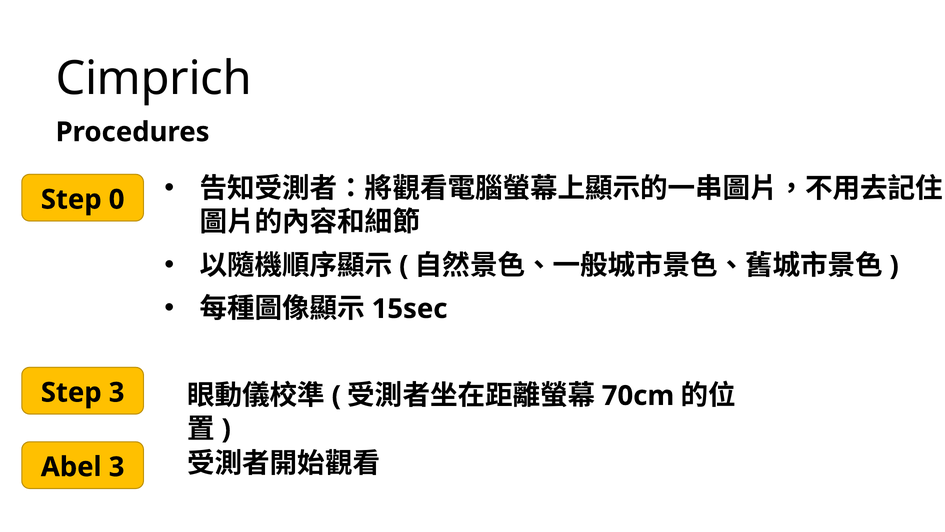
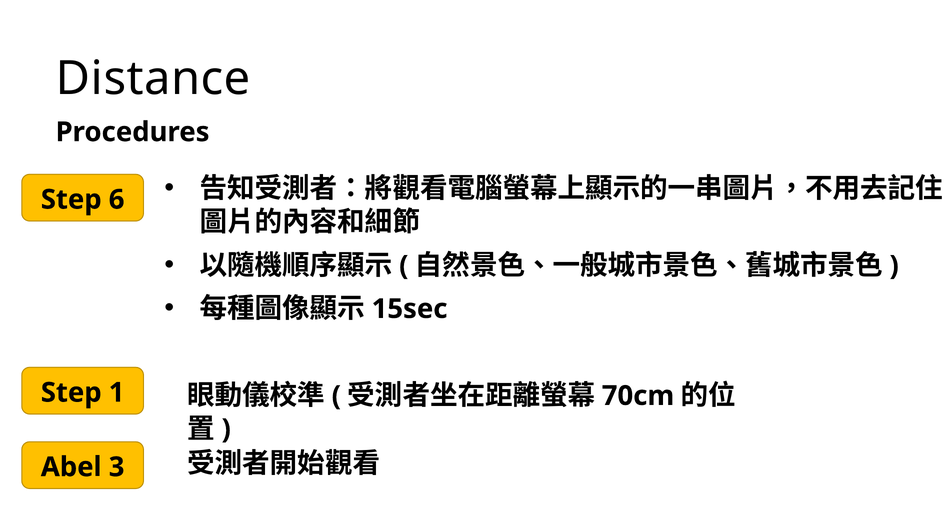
Cimprich: Cimprich -> Distance (153, 79)
0: 0 -> 6 (117, 199)
Step 3: 3 -> 1 (117, 392)
